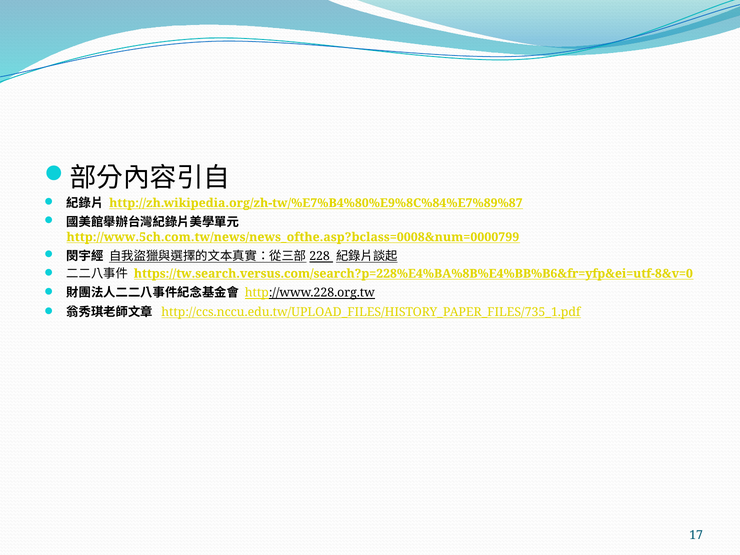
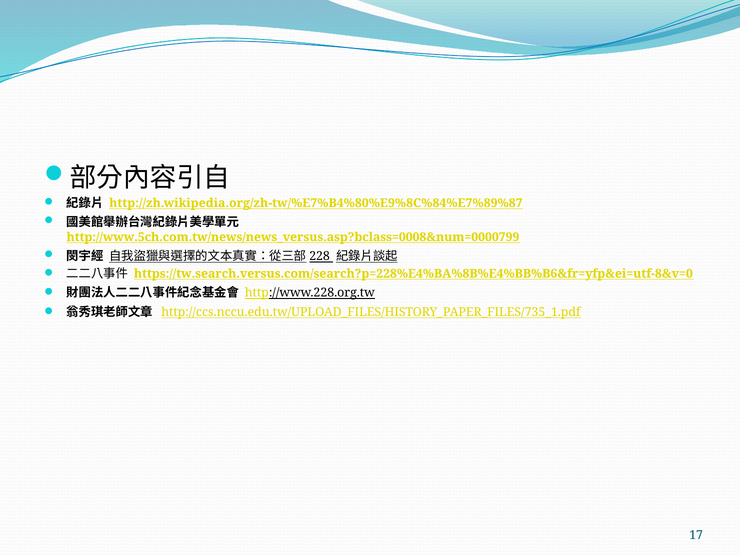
http://www.5ch.com.tw/news/news_ofthe.asp?bclass=0008&num=0000799: http://www.5ch.com.tw/news/news_ofthe.asp?bclass=0008&num=0000799 -> http://www.5ch.com.tw/news/news_versus.asp?bclass=0008&num=0000799 (293, 237)
